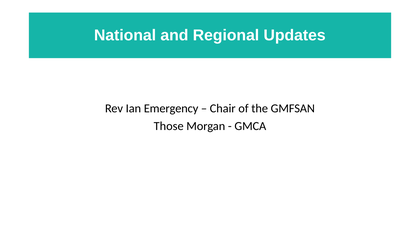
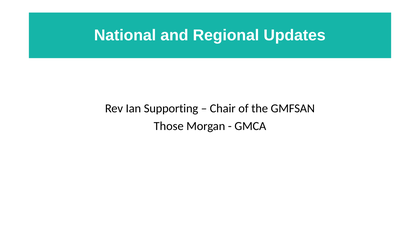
Emergency: Emergency -> Supporting (171, 109)
